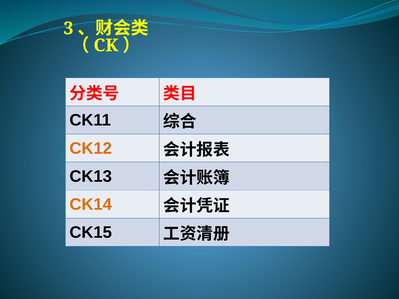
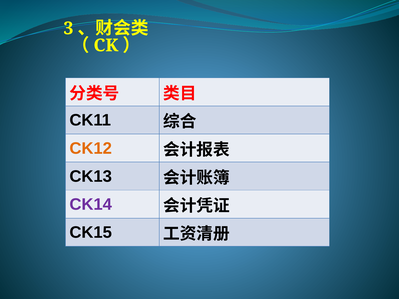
CK14 colour: orange -> purple (91, 205)
